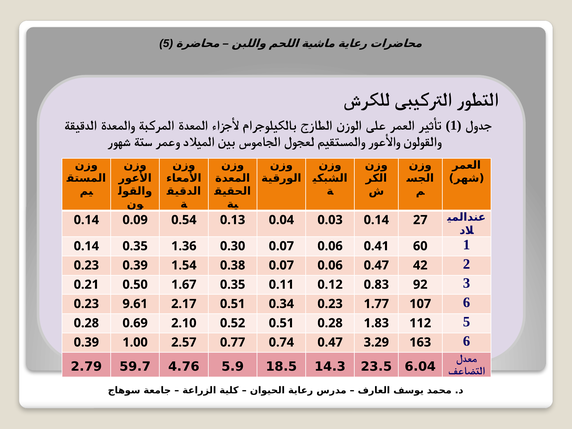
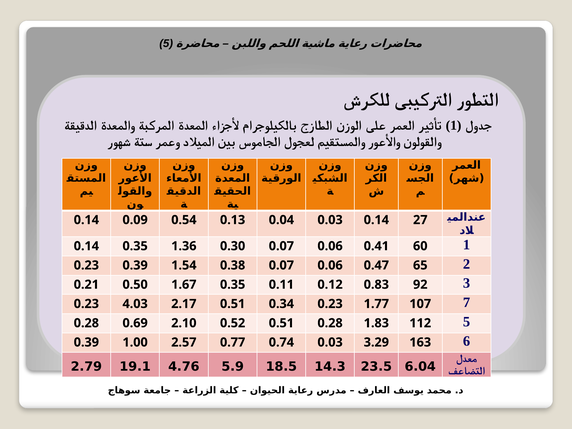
42: 42 -> 65 (420, 265)
9.61: 9.61 -> 4.03 (135, 304)
107 6: 6 -> 7 (467, 303)
0.74 0.47: 0.47 -> 0.03 (330, 342)
59.7: 59.7 -> 19.1 (135, 367)
